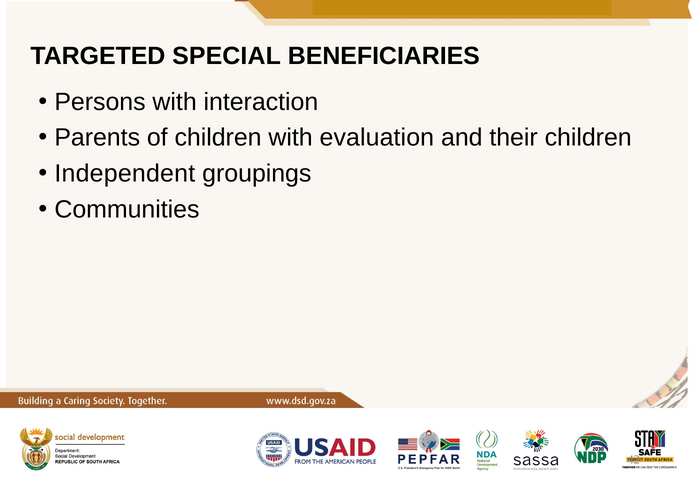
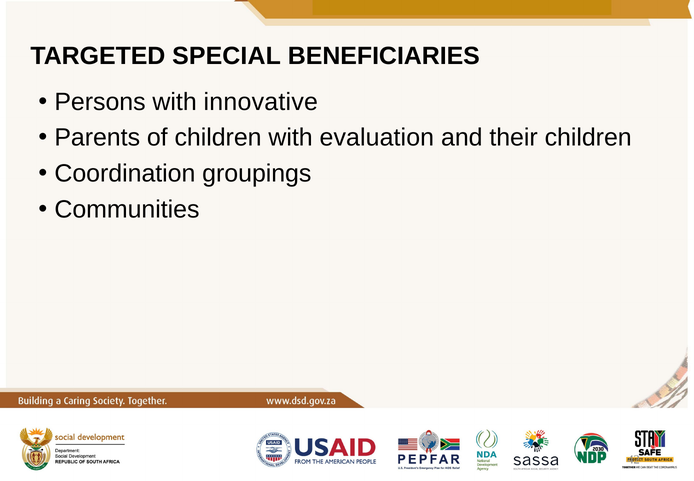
interaction: interaction -> innovative (261, 102)
Independent: Independent -> Coordination (125, 173)
